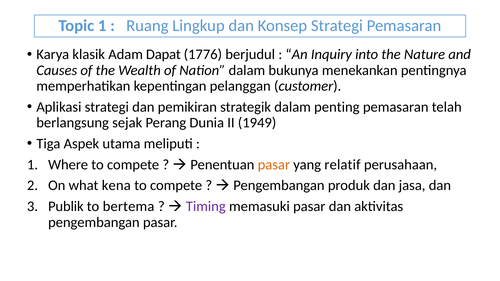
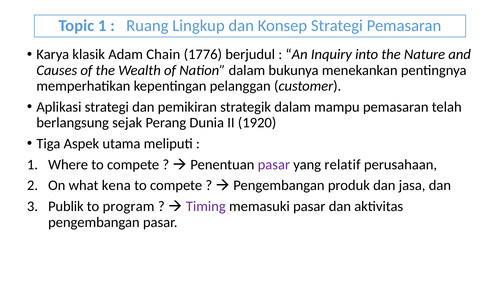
Dapat: Dapat -> Chain (163, 55)
penting: penting -> mampu (337, 107)
1949: 1949 -> 1920 (257, 123)
pasar colour: orange -> purple (274, 165)
bertema: bertema -> program (129, 207)
